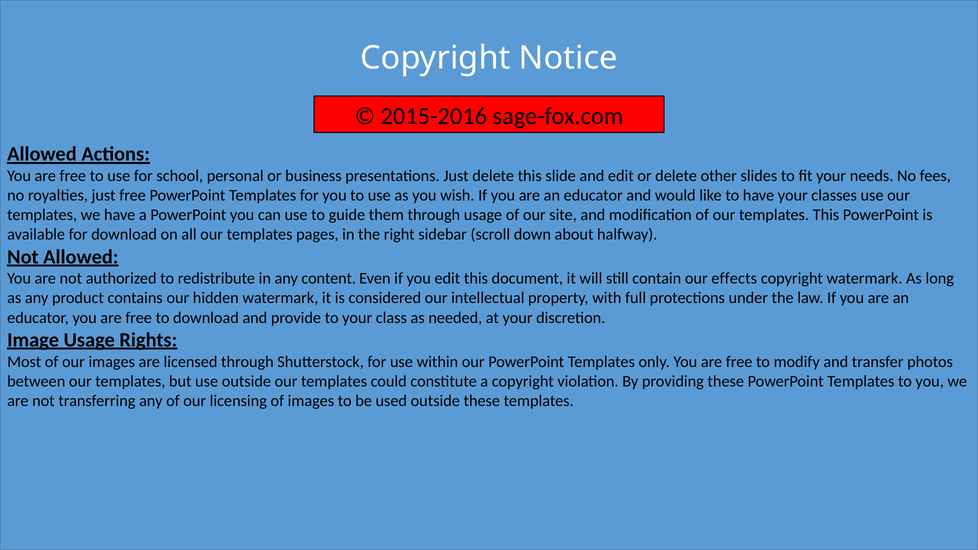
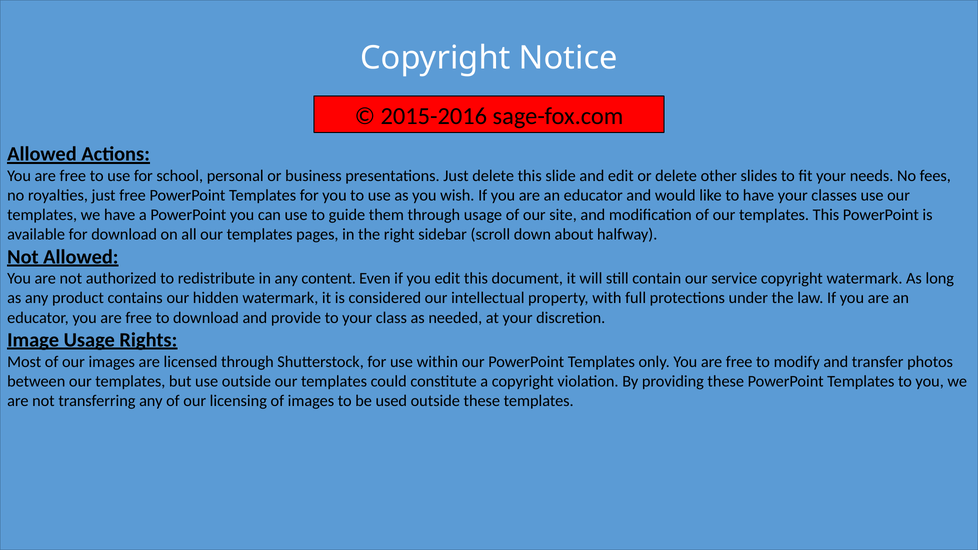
effects: effects -> service (734, 279)
